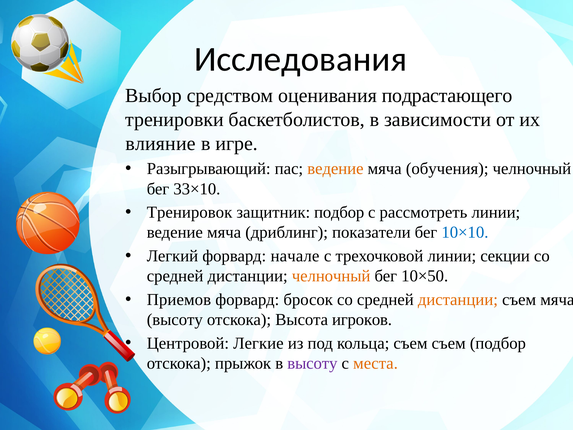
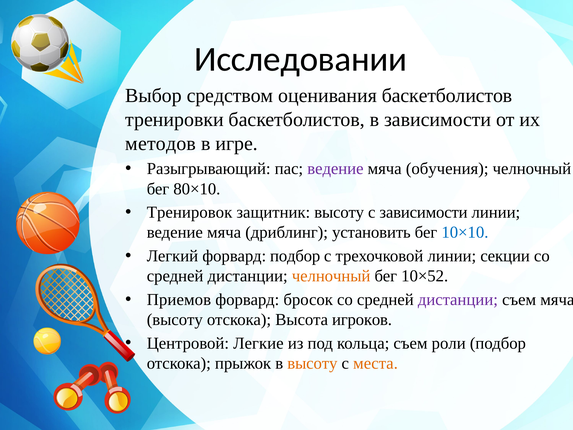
Исследования: Исследования -> Исследовании (301, 59)
оценивания подрастающего: подрастающего -> баскетболистов (447, 96)
влияние: влияние -> методов (161, 143)
ведение colour: orange -> purple (335, 169)
33×10: 33×10 -> 80×10 (197, 189)
защитник подбор: подбор -> высоту (339, 212)
с рассмотреть: рассмотреть -> зависимости (424, 212)
показатели: показатели -> установить (371, 232)
форвард начале: начале -> подбор (295, 256)
10×50: 10×50 -> 10×52 (425, 276)
дистанции colour: orange -> purple (458, 299)
съем съем: съем -> роли (449, 343)
высоту colour: purple -> orange (312, 363)
